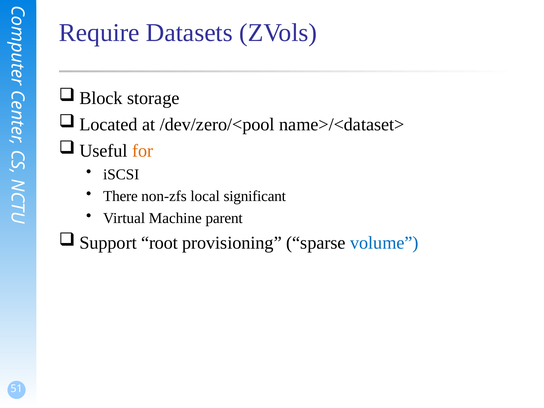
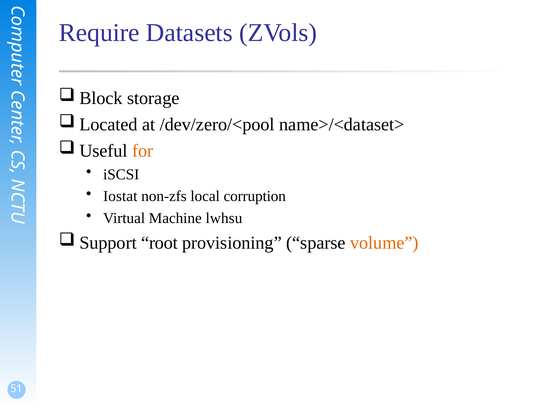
There: There -> Iostat (120, 196)
significant: significant -> corruption (255, 196)
parent: parent -> lwhsu (224, 218)
volume colour: blue -> orange (384, 243)
